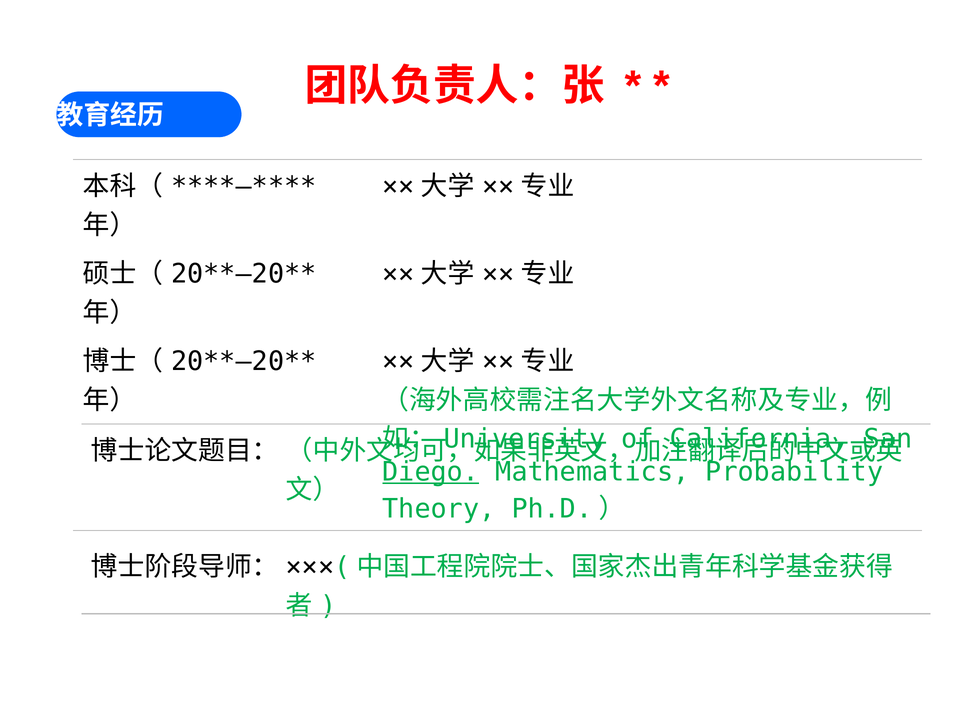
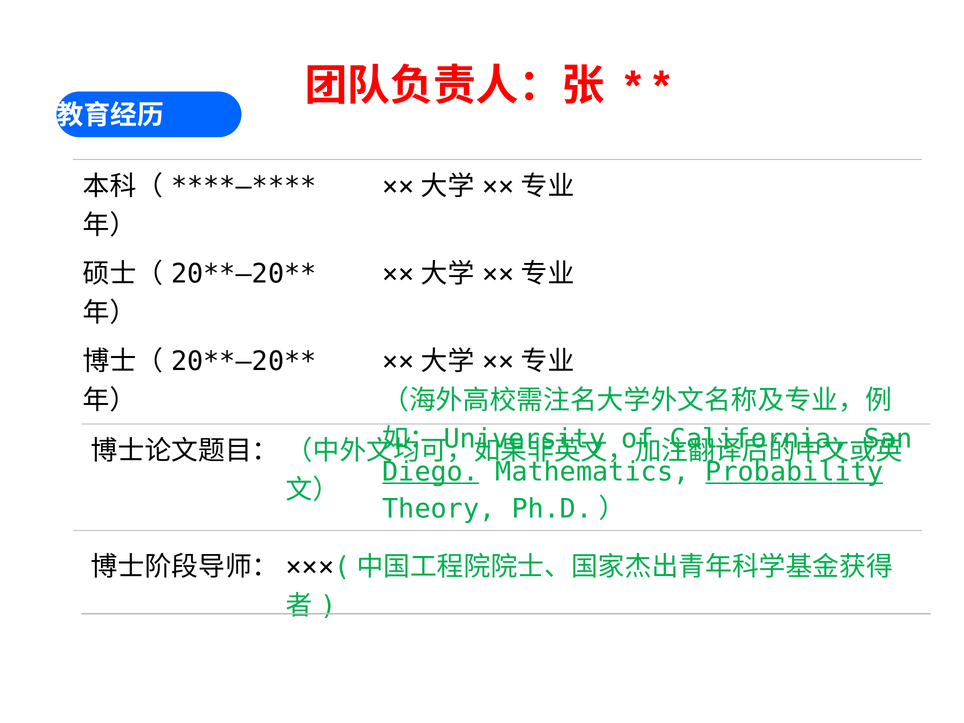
Probability underline: none -> present (794, 472)
